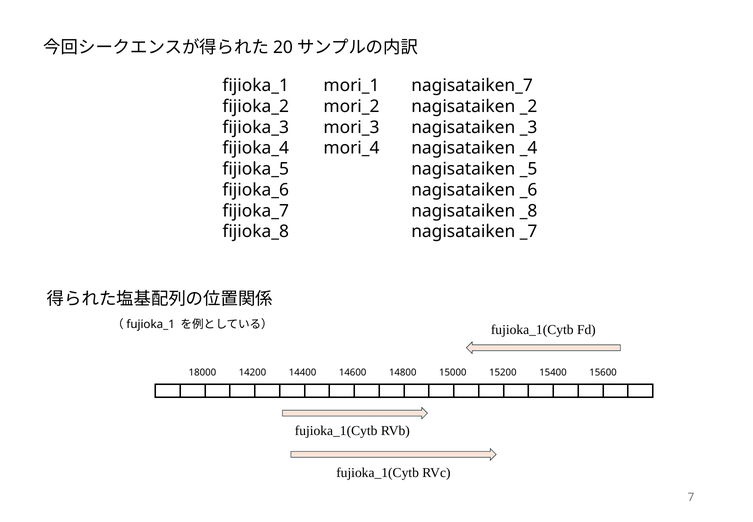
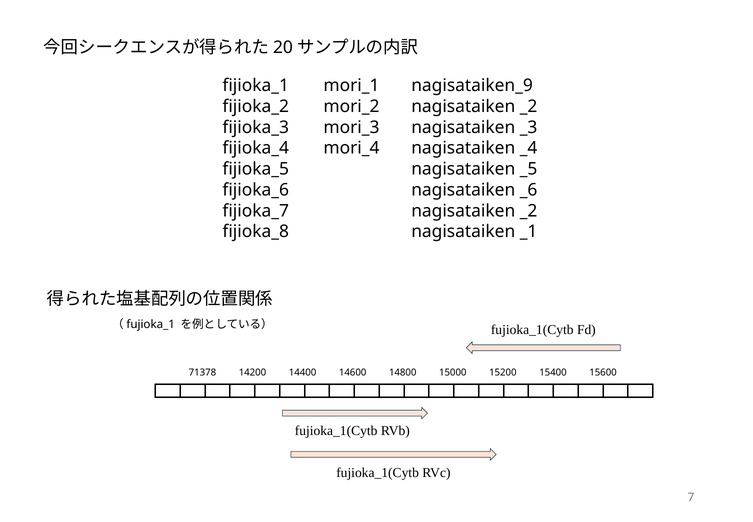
nagisataiken_7: nagisataiken_7 -> nagisataiken_9 (472, 85)
_8: _8 -> _2 (529, 211)
_7: _7 -> _1 (529, 231)
18000: 18000 -> 71378 (202, 372)
